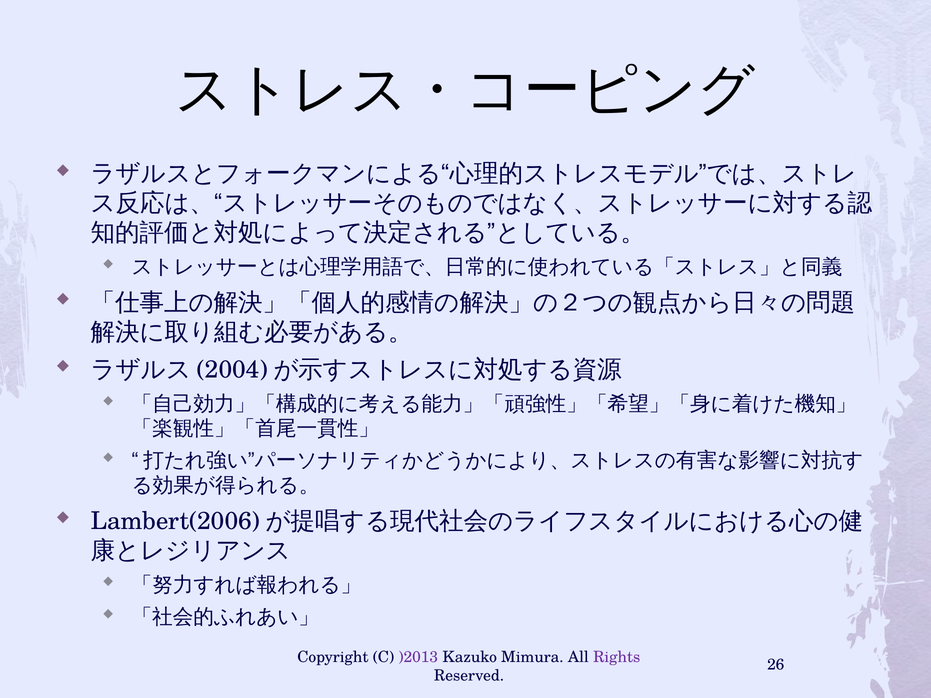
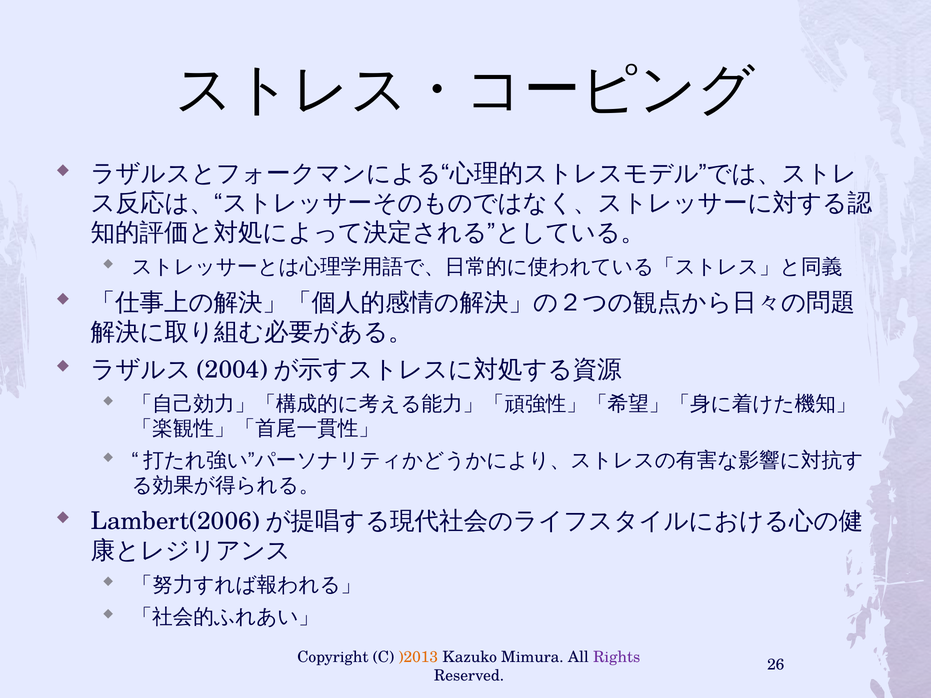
)2013 colour: purple -> orange (418, 658)
